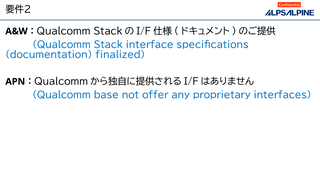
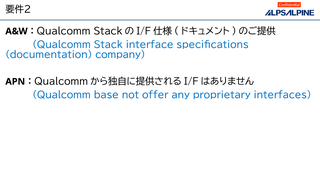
finalized: finalized -> company (120, 55)
